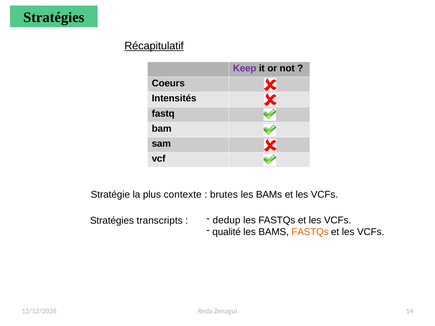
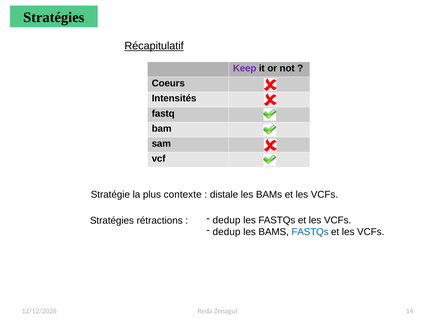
brutes: brutes -> distale (224, 195)
transcripts: transcripts -> rétractions (160, 221)
qualité: qualité -> dedup (227, 232)
FASTQs colour: orange -> blue (310, 232)
